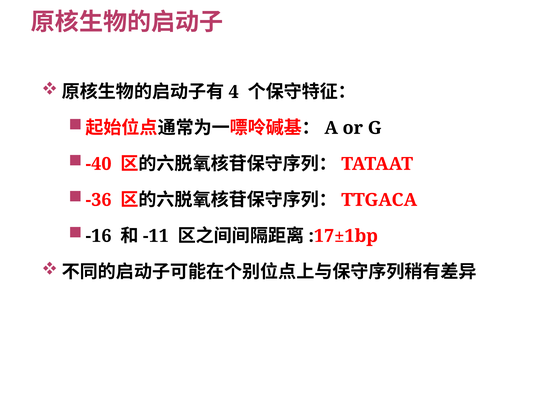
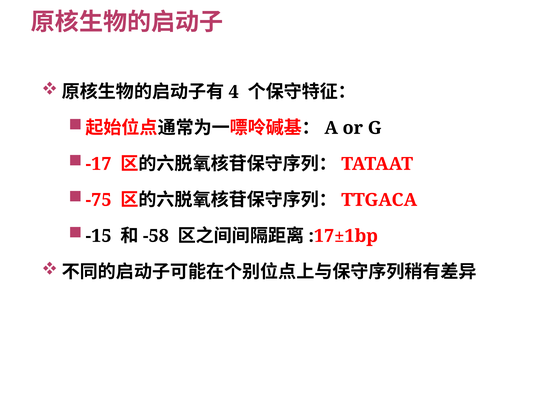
-40: -40 -> -17 (99, 164)
-36: -36 -> -75 (99, 200)
-16: -16 -> -15 (99, 236)
-11: -11 -> -58 (156, 236)
